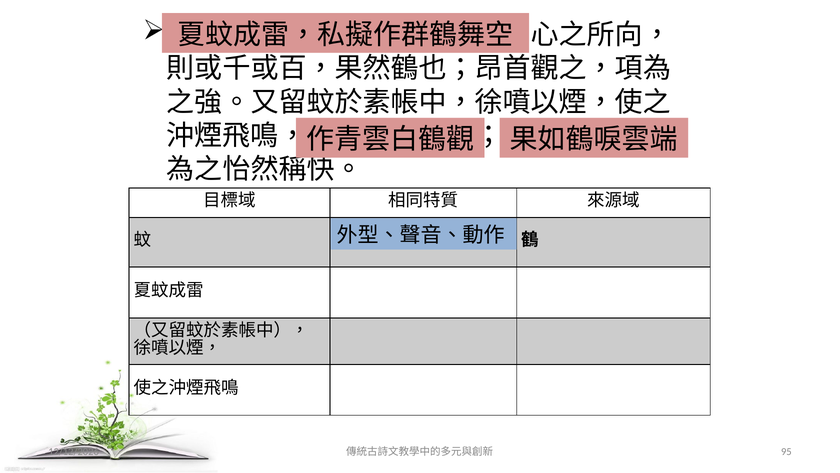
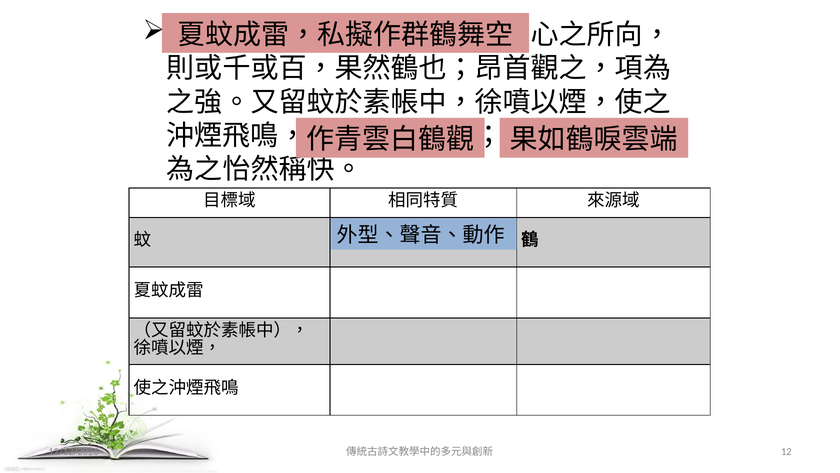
95: 95 -> 12 (786, 451)
